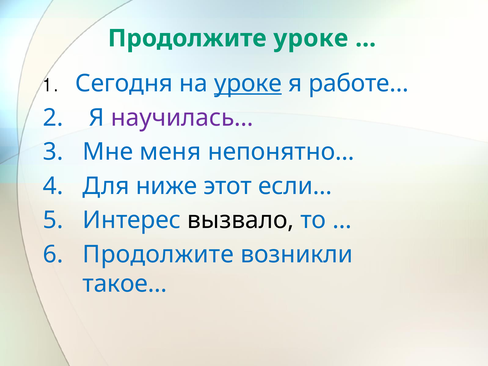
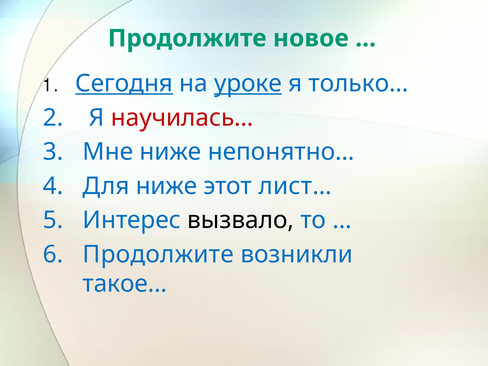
Продолжите уроке: уроке -> новое (311, 38)
Сегодня underline: none -> present (124, 84)
работе…: работе… -> только… (358, 84)
научилась… colour: purple -> red (182, 118)
Мне меня: меня -> ниже (170, 152)
если…: если… -> лист… (295, 186)
